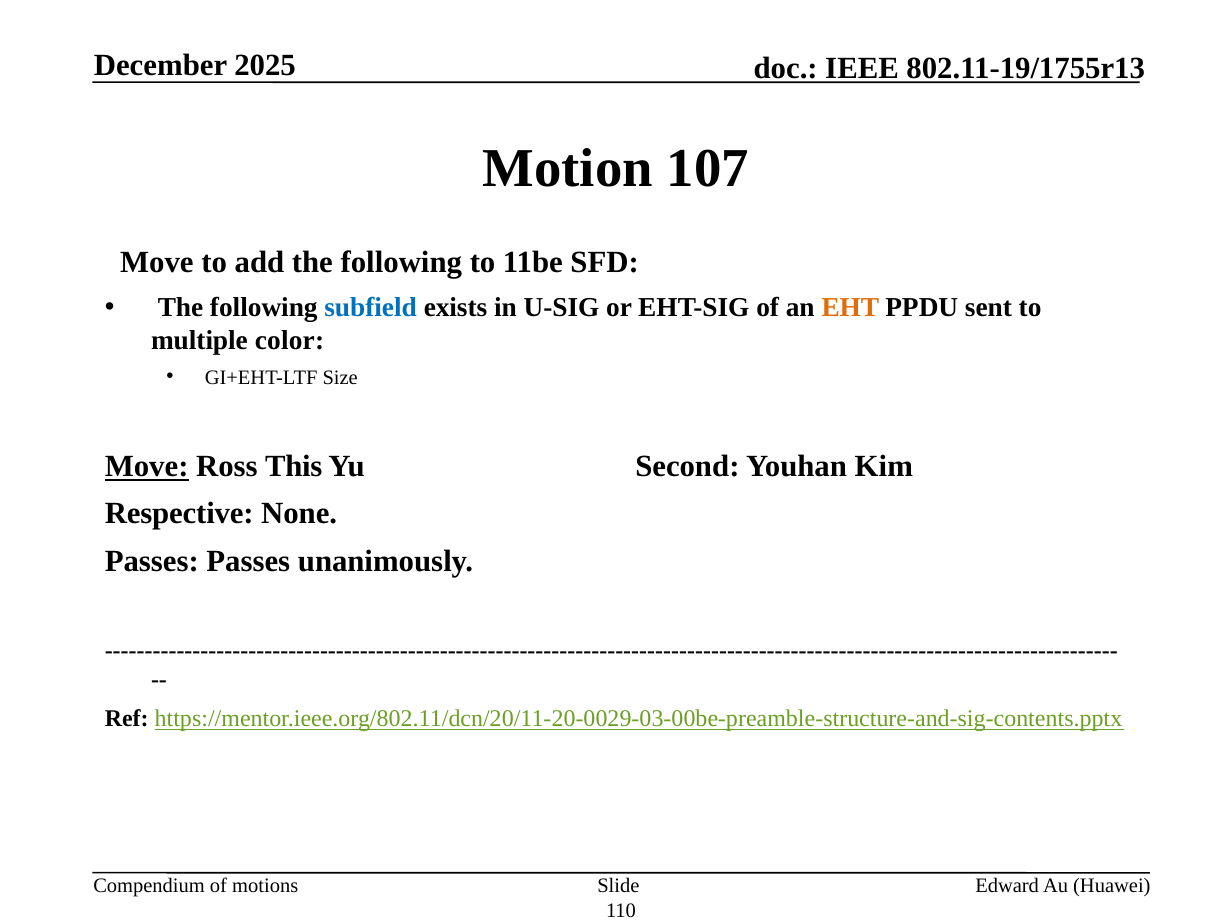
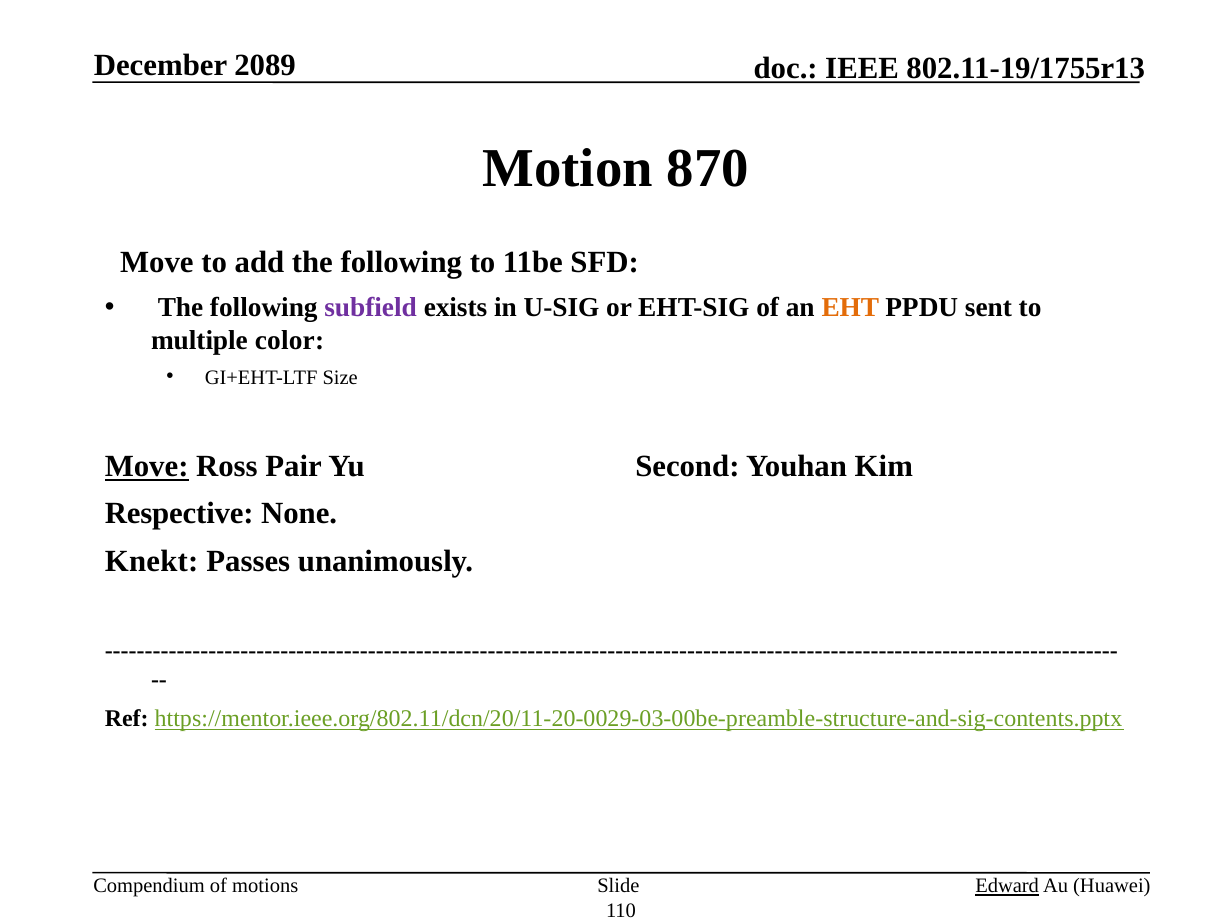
2025: 2025 -> 2089 (265, 65)
107: 107 -> 870 (708, 168)
subfield colour: blue -> purple (371, 308)
This: This -> Pair (294, 466)
Passes: Passes -> Knekt (152, 561)
Edward underline: none -> present (1007, 886)
